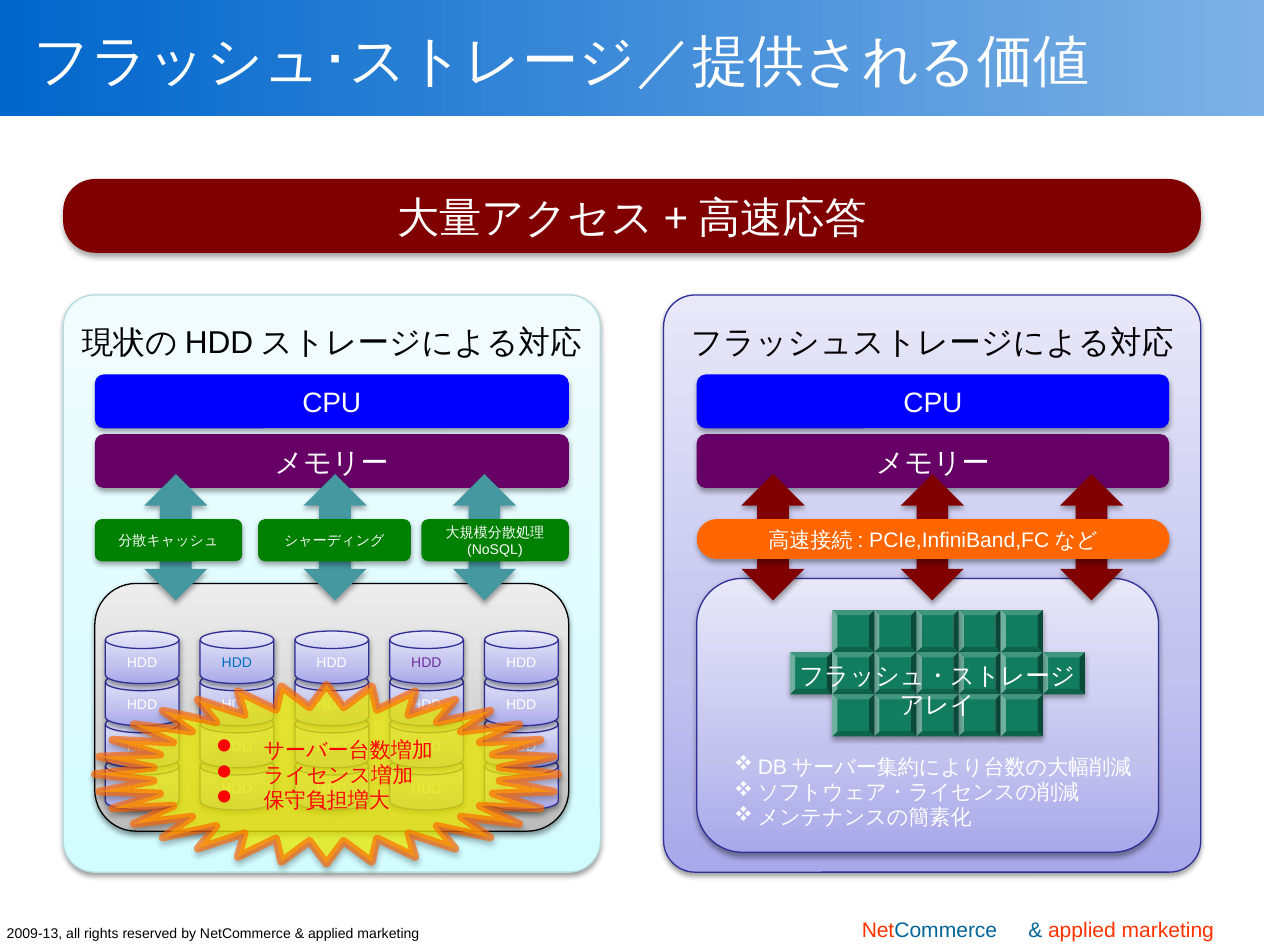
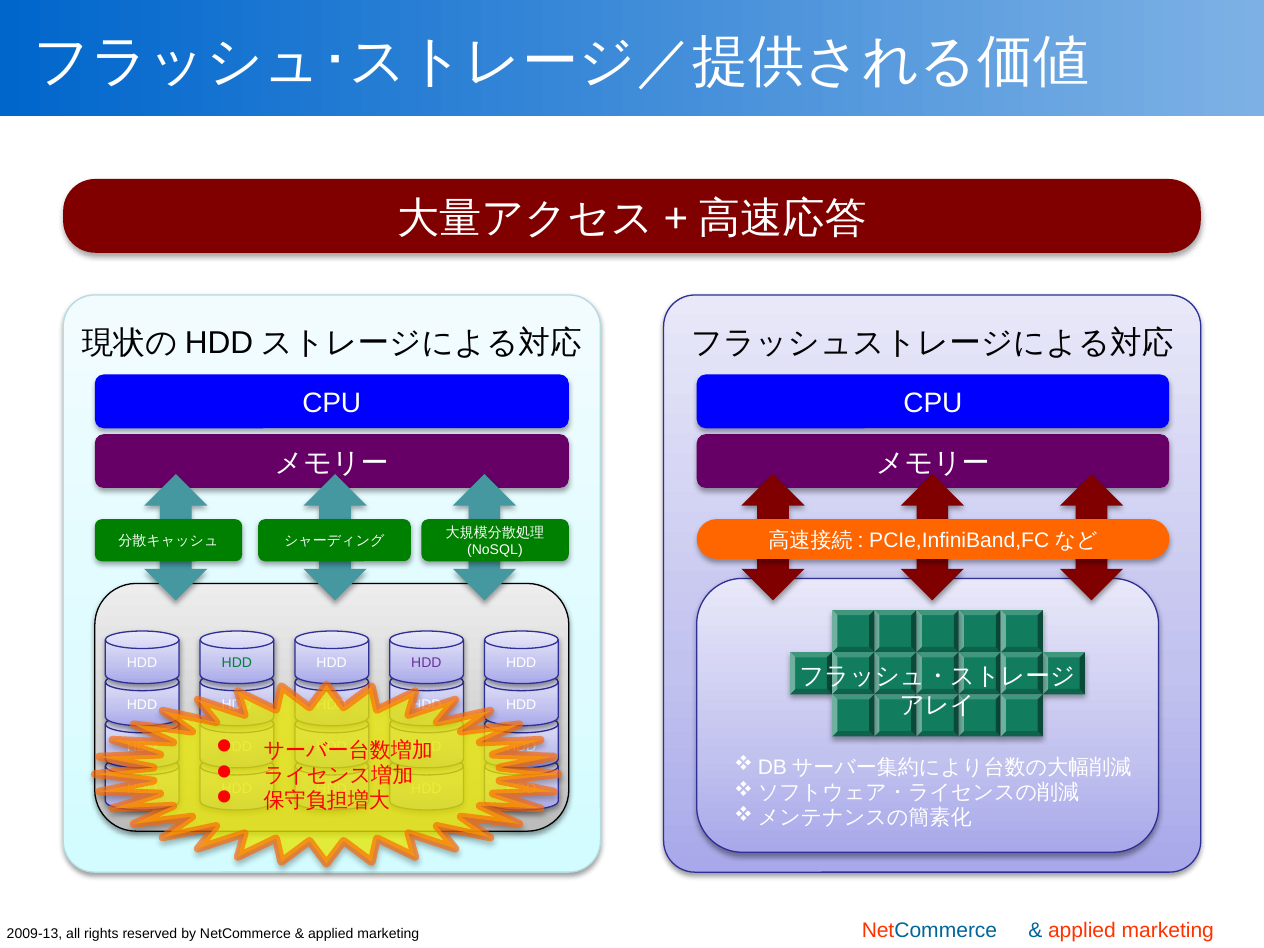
HDD colour: blue -> green (237, 663)
